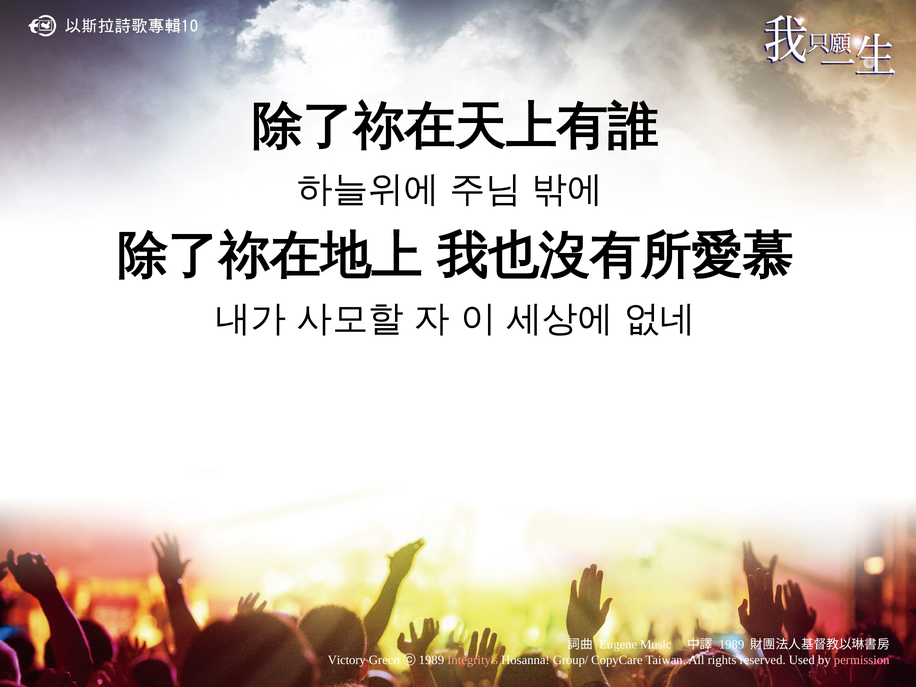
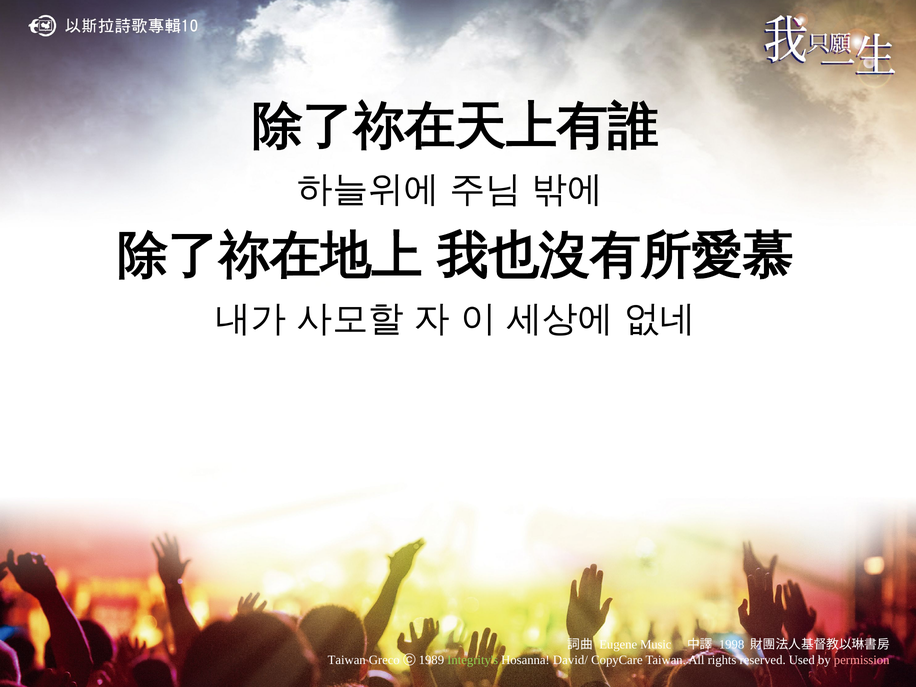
1989: 1989 -> 1998 (732, 645)
Victory: Victory -> Taiwan (347, 660)
Integrity's colour: pink -> light green (473, 660)
Group/: Group/ -> David/ (570, 660)
